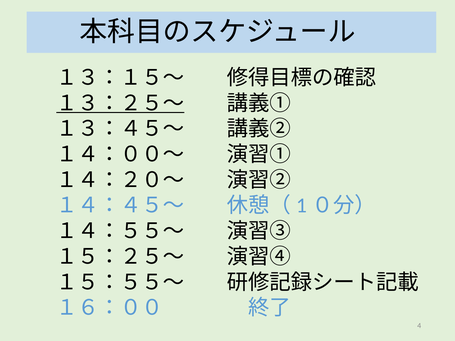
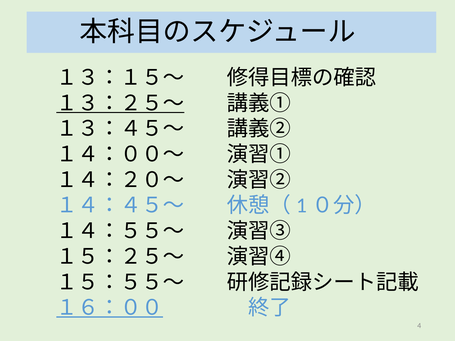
１６：００ underline: none -> present (110, 308)
